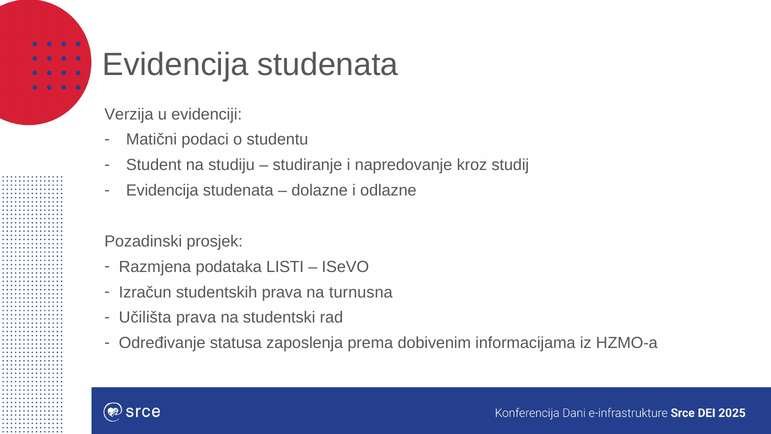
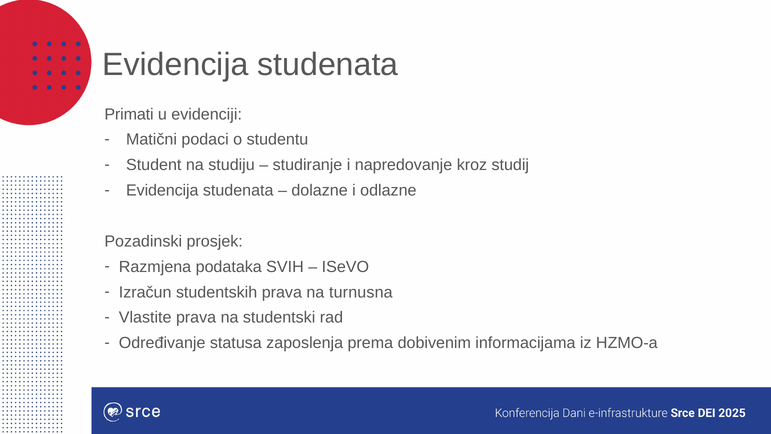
Verzija: Verzija -> Primati (129, 114)
LISTI: LISTI -> SVIH (285, 267)
Učilišta: Učilišta -> Vlastite (145, 317)
